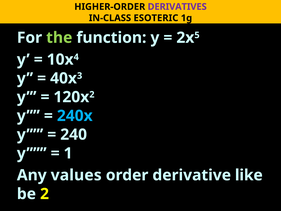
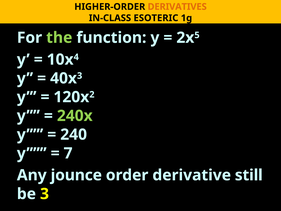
DERIVATIVES colour: purple -> orange (177, 7)
240x colour: light blue -> light green (75, 116)
1: 1 -> 7 (68, 153)
values: values -> jounce (76, 175)
like: like -> still (249, 175)
be 2: 2 -> 3 (45, 194)
